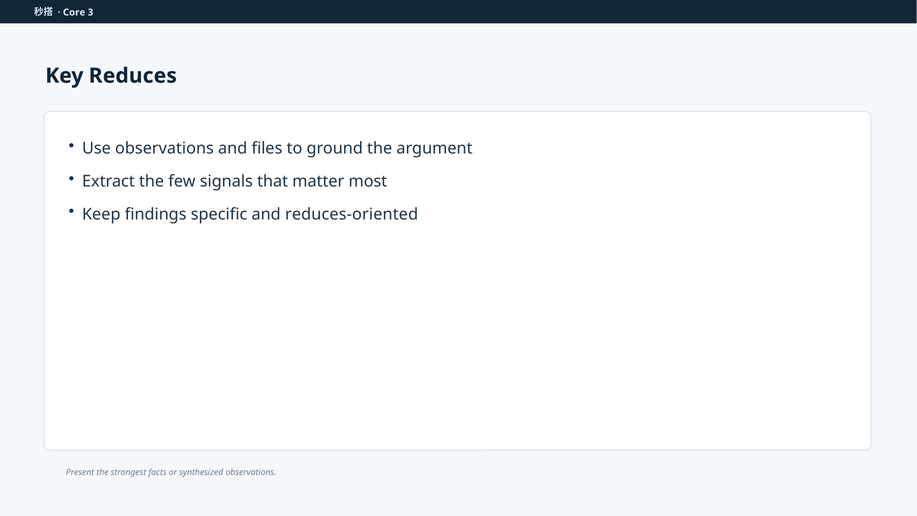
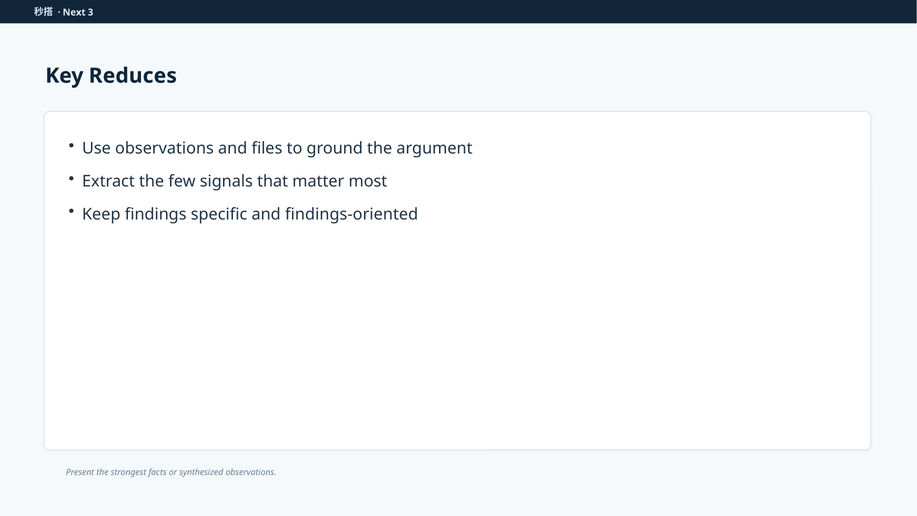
Core: Core -> Next (74, 12)
reduces-oriented: reduces-oriented -> findings-oriented (352, 214)
